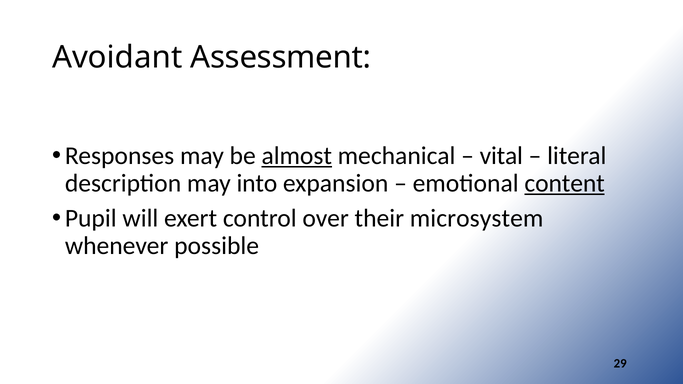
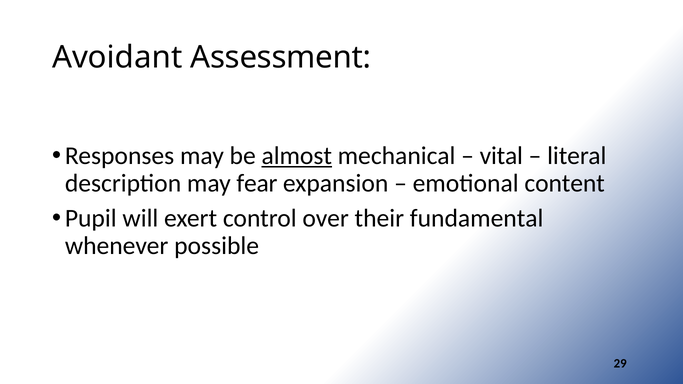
into: into -> fear (257, 184)
content underline: present -> none (565, 184)
microsystem: microsystem -> fundamental (477, 218)
